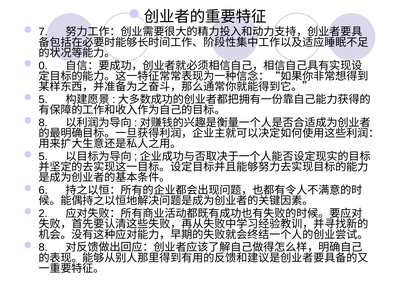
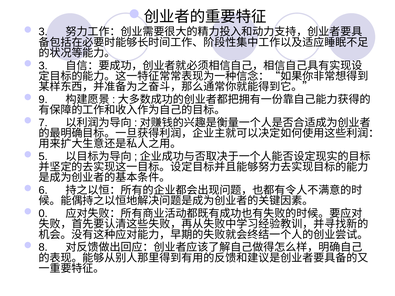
7: 7 -> 3 (43, 32)
0: 0 -> 3 (43, 66)
5: 5 -> 9 (43, 100)
8: 8 -> 7 (43, 123)
2: 2 -> 0 (43, 214)
